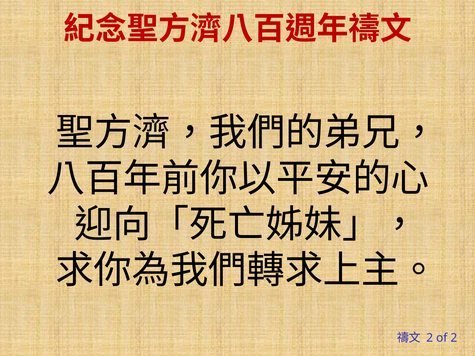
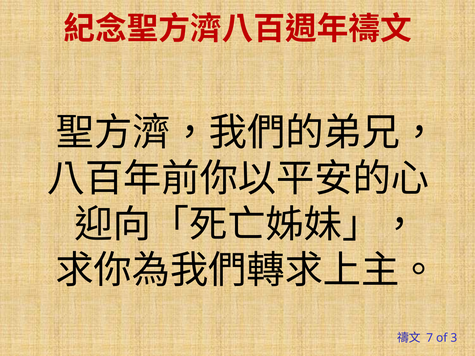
2: 2 -> 7 (430, 338)
of 2: 2 -> 3 (454, 338)
